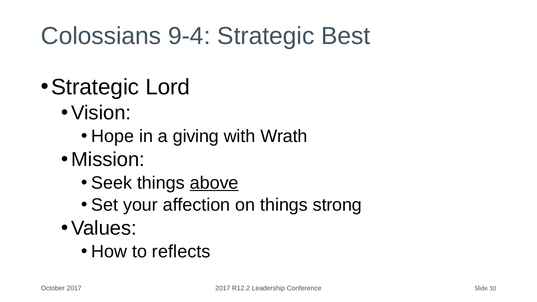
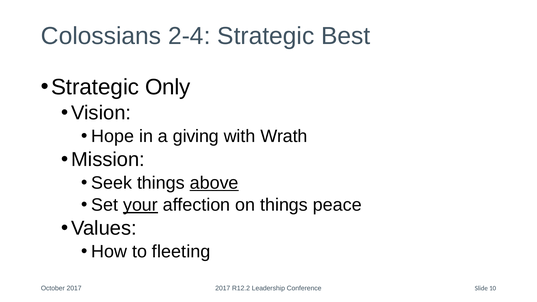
9-4: 9-4 -> 2-4 (189, 36)
Lord: Lord -> Only (168, 87)
your underline: none -> present (140, 205)
strong: strong -> peace (337, 205)
reflects: reflects -> fleeting (181, 252)
